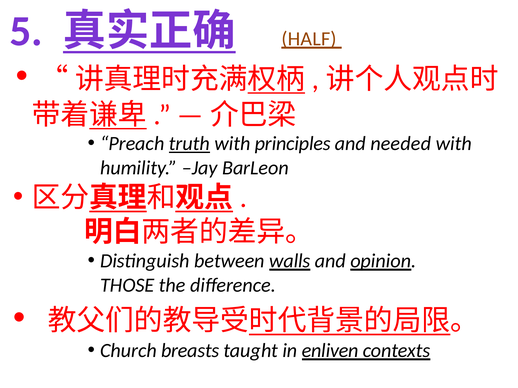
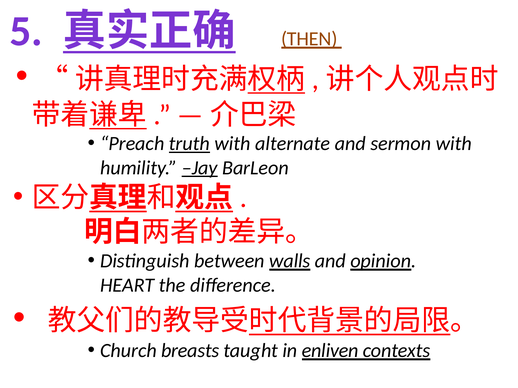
HALF: HALF -> THEN (309, 39)
principles: principles -> alternate (293, 144)
needed: needed -> sermon (401, 144)
Jay underline: none -> present (200, 168)
THOSE: THOSE -> HEART (127, 285)
